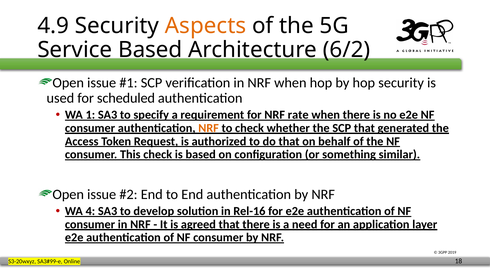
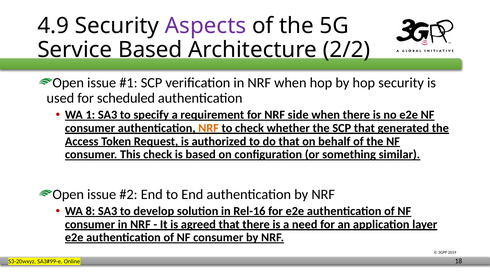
Aspects colour: orange -> purple (206, 26)
6/2: 6/2 -> 2/2 (347, 50)
rate: rate -> side (298, 115)
4: 4 -> 8 (90, 212)
